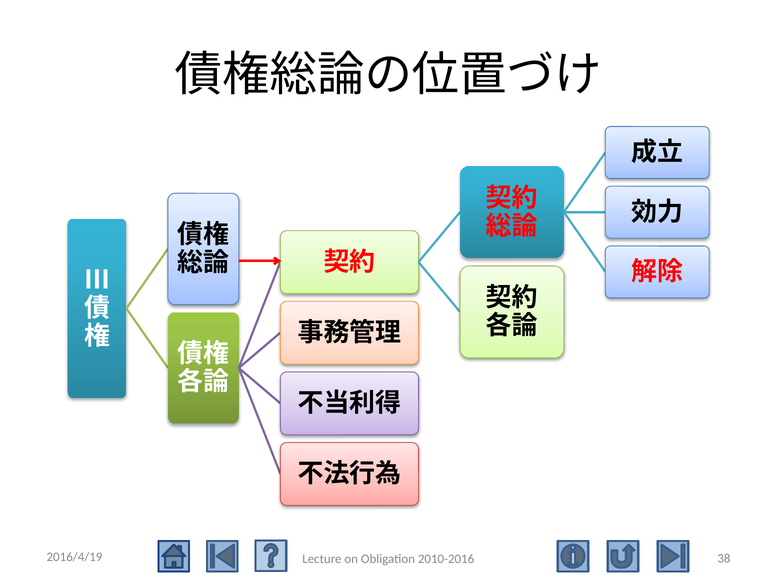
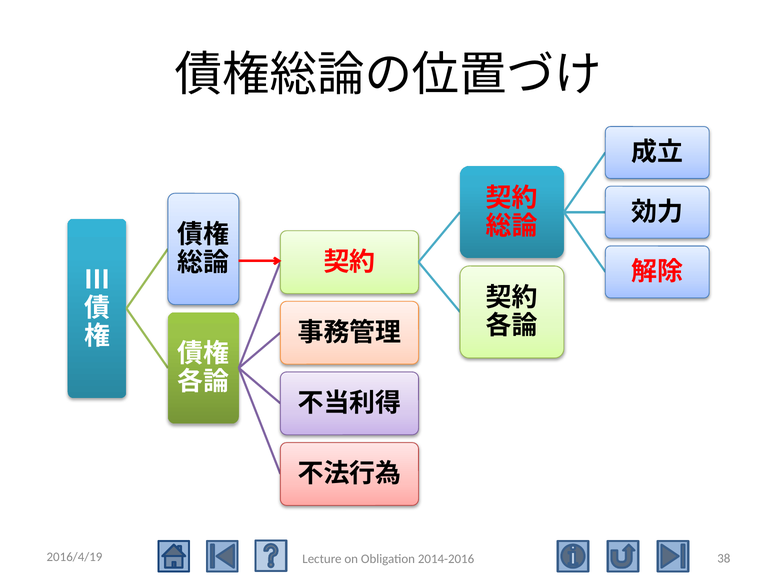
2010-2016: 2010-2016 -> 2014-2016 (446, 559)
